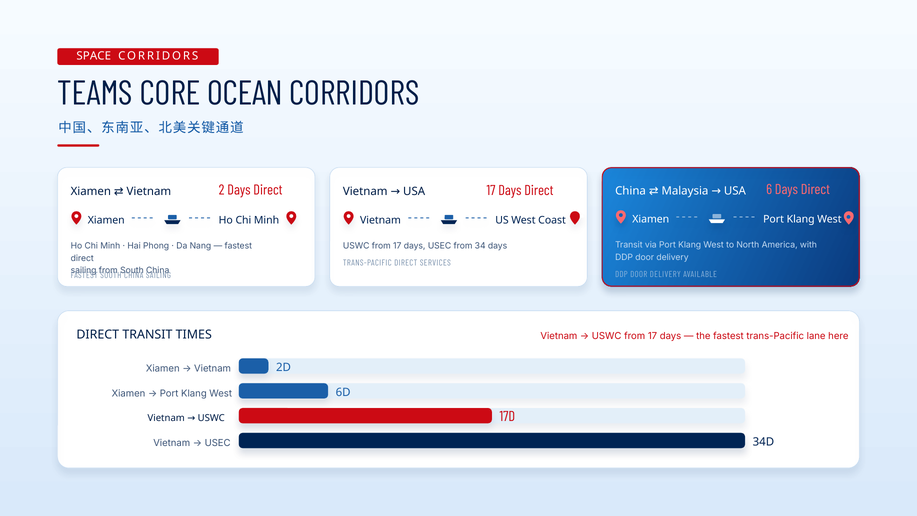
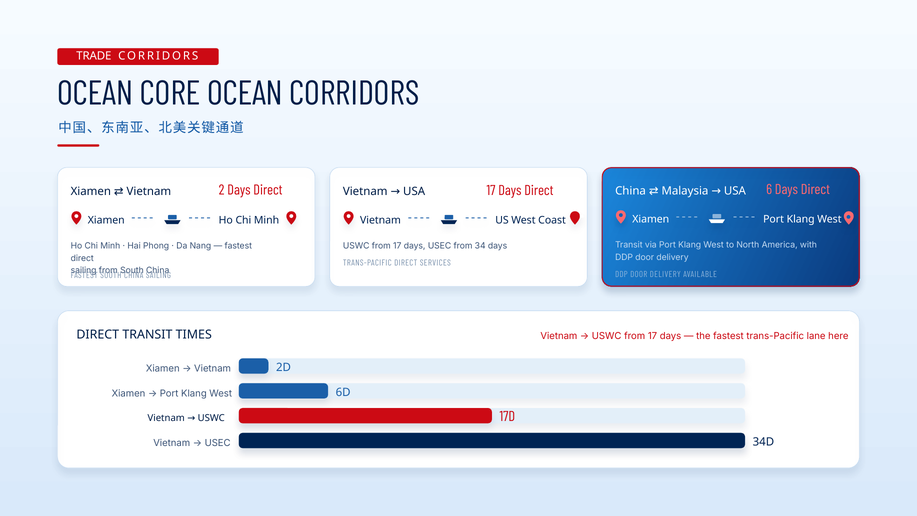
SPACE: SPACE -> TRADE (94, 56)
TEAMS: TEAMS -> OCEAN (95, 94)
